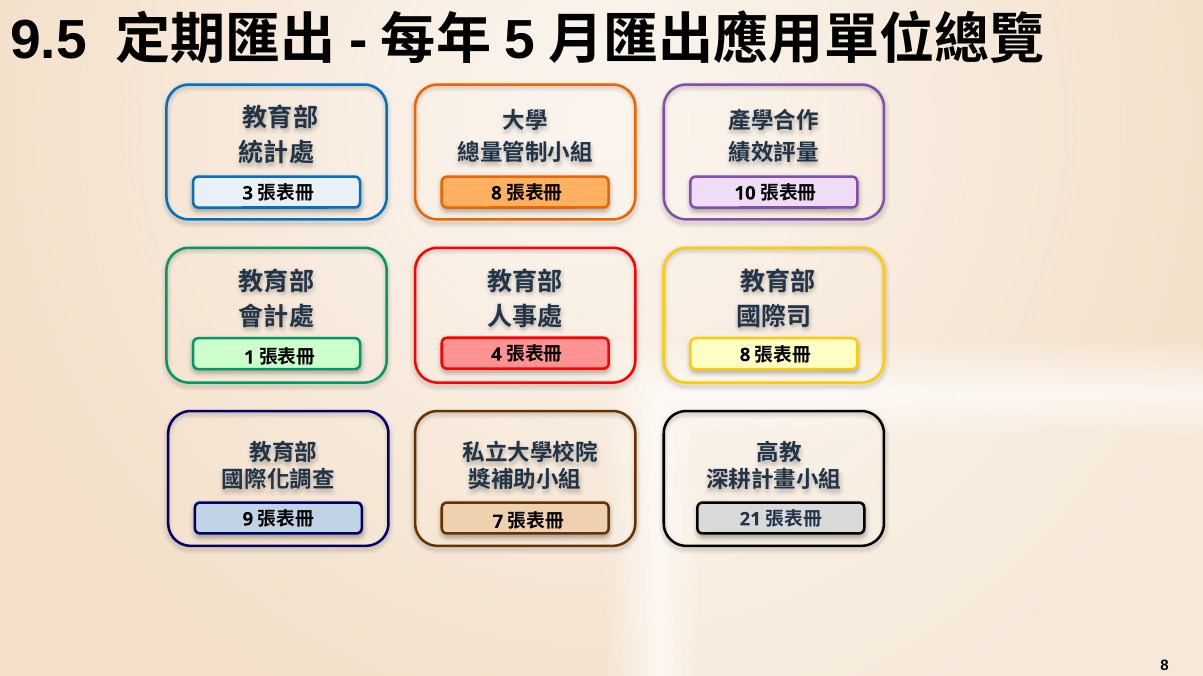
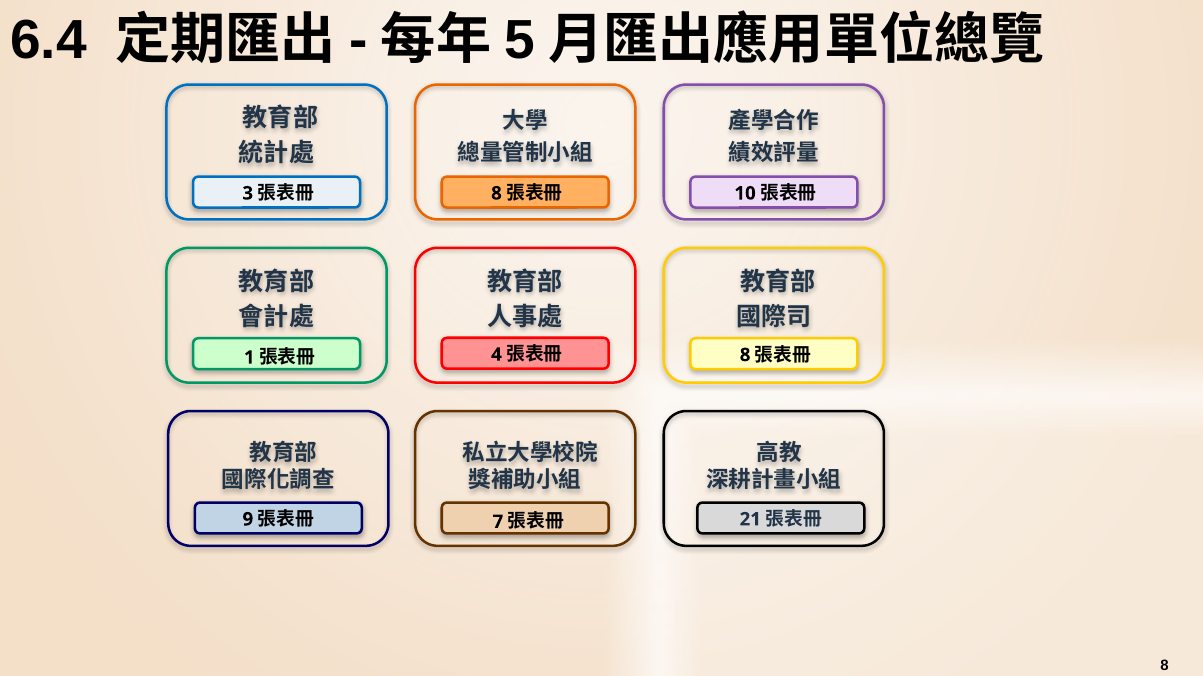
9.5: 9.5 -> 6.4 (48, 40)
